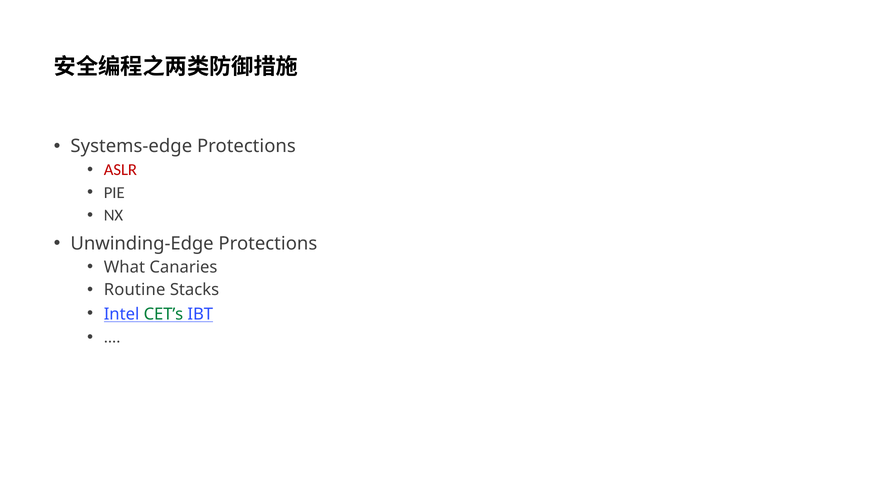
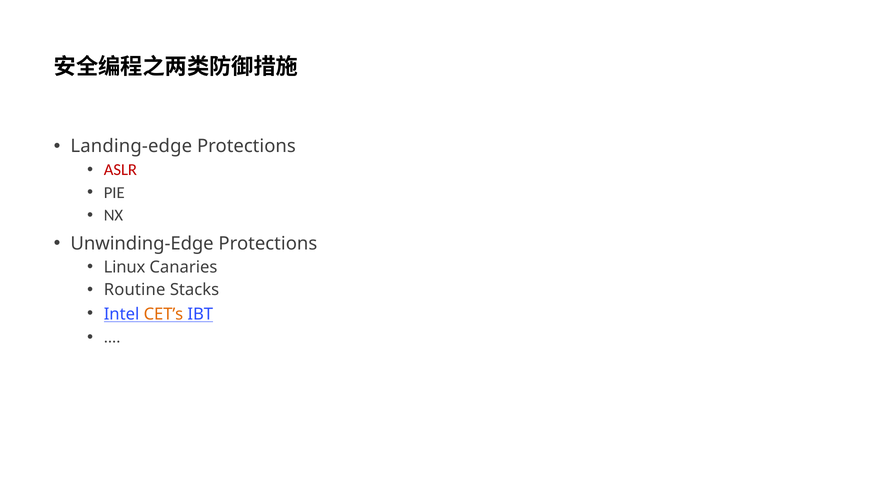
Systems-edge: Systems-edge -> Landing-edge (131, 146)
What: What -> Linux (125, 267)
CET’s colour: green -> orange (163, 314)
